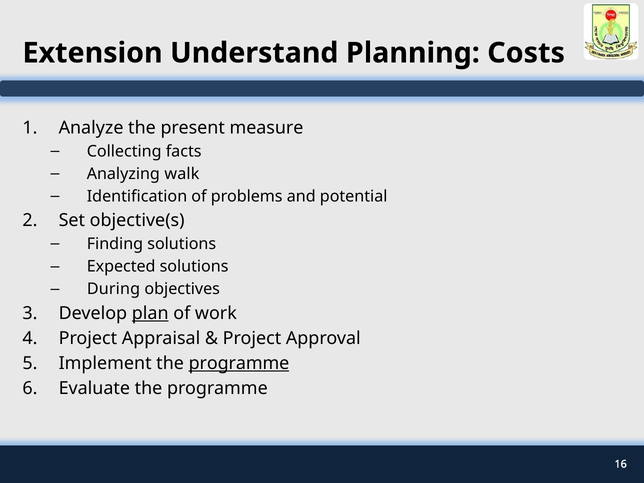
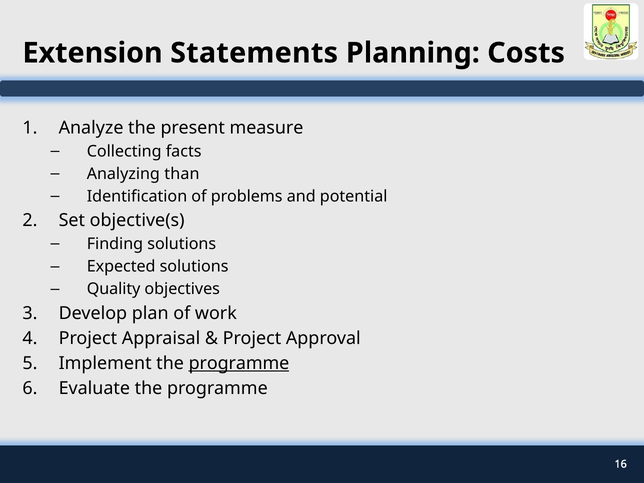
Understand: Understand -> Statements (254, 53)
walk: walk -> than (182, 174)
During: During -> Quality (114, 289)
plan underline: present -> none (150, 313)
